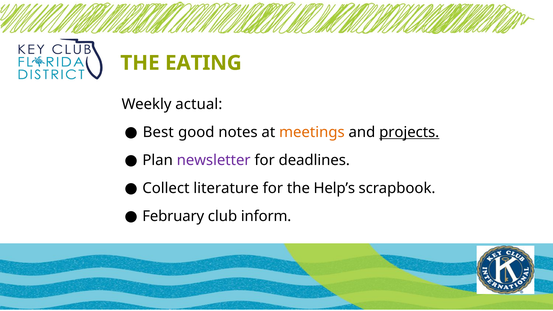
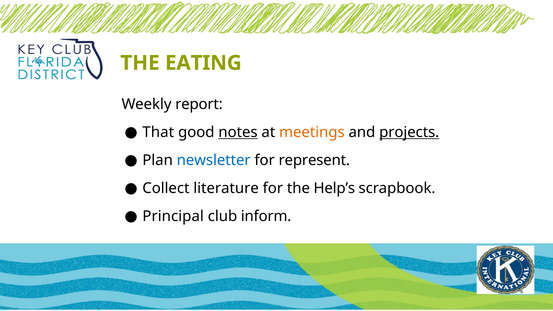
actual: actual -> report (199, 104)
Best: Best -> That (158, 132)
notes underline: none -> present (238, 132)
newsletter colour: purple -> blue (214, 160)
deadlines: deadlines -> represent (314, 160)
February: February -> Principal (173, 216)
